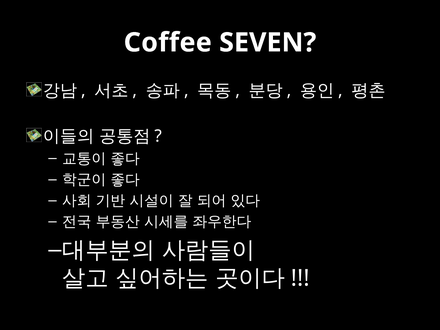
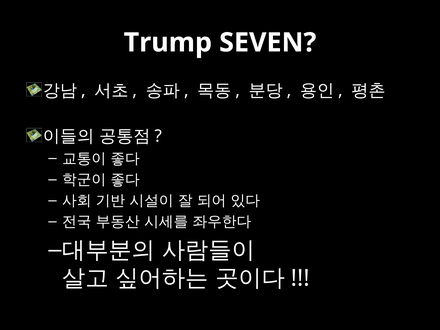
Coffee: Coffee -> Trump (168, 43)
